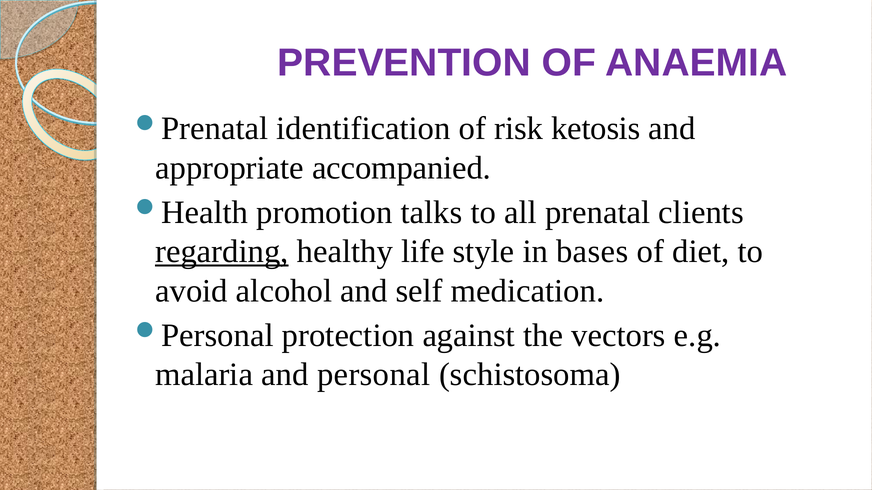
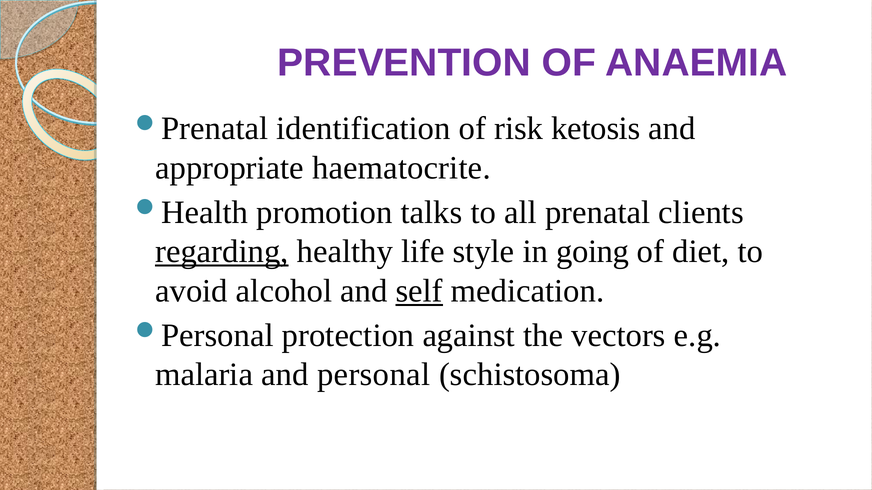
accompanied: accompanied -> haematocrite (401, 168)
bases: bases -> going (593, 252)
self underline: none -> present (419, 291)
